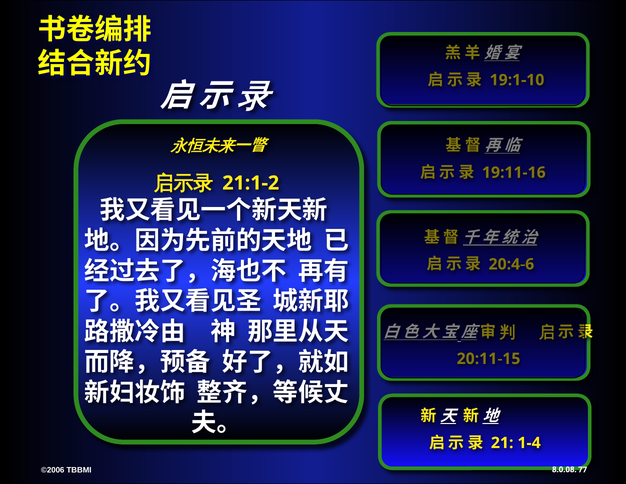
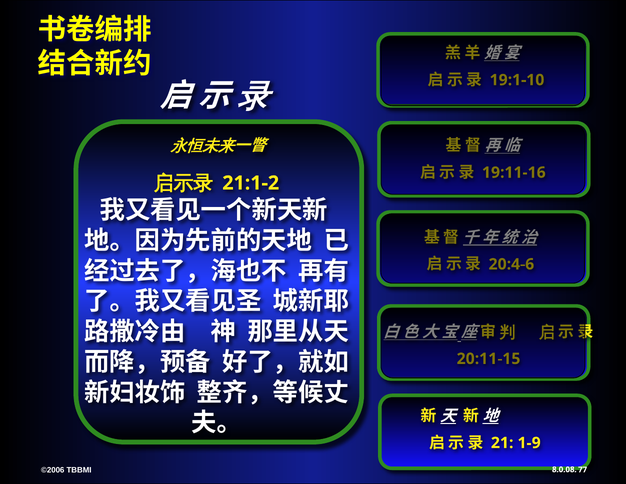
1-4: 1-4 -> 1-9 (529, 443)
